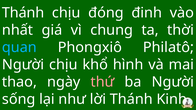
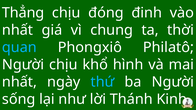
Thánh: Thánh -> Thẳng (23, 13)
thao: thao -> nhất (19, 82)
thứ colour: pink -> light blue (102, 82)
